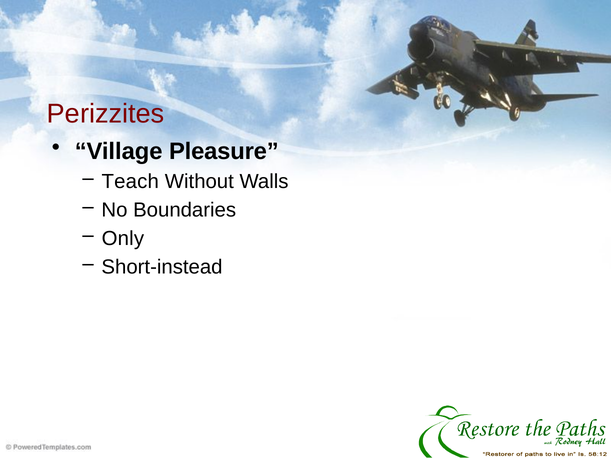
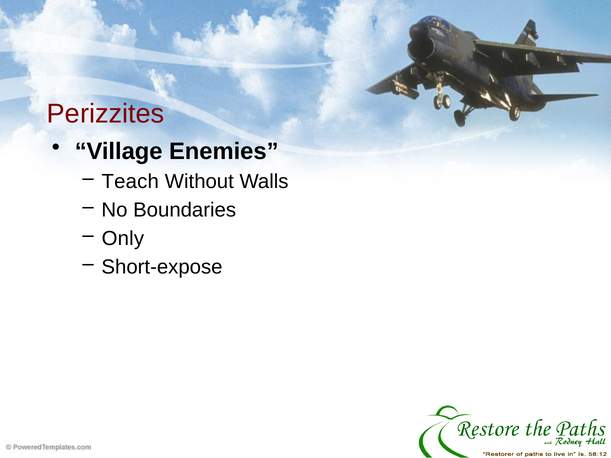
Pleasure: Pleasure -> Enemies (224, 151)
Short-instead: Short-instead -> Short-expose (162, 267)
